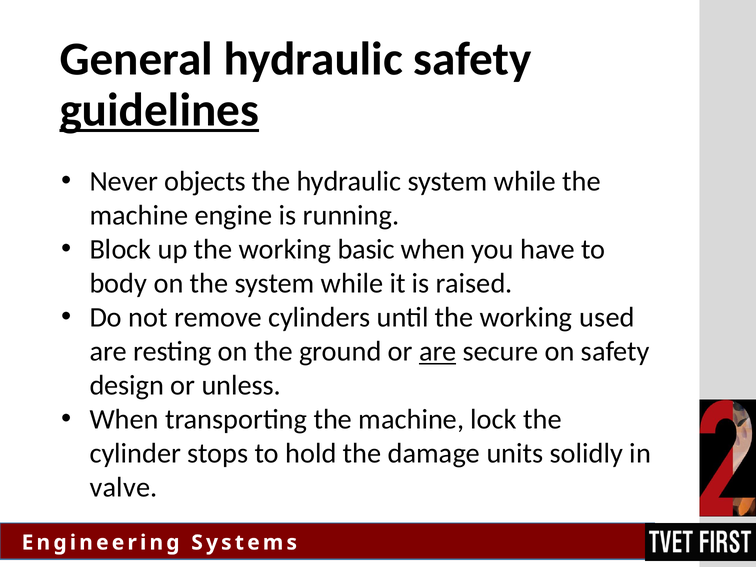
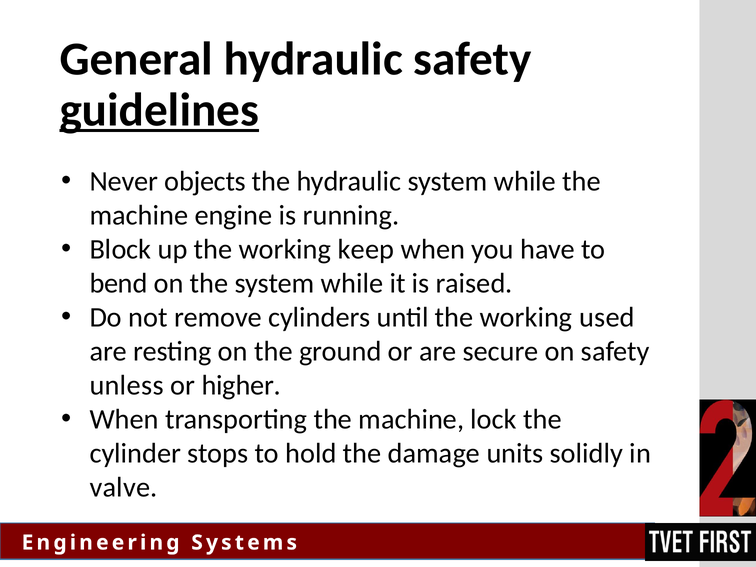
basic: basic -> keep (366, 249)
body: body -> bend (119, 283)
are underline: present -> none (438, 351)
design: design -> unless (127, 385)
unless: unless -> higher (241, 385)
